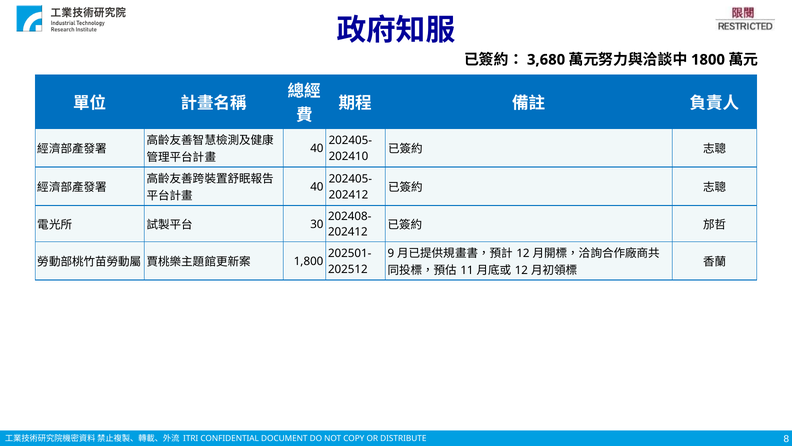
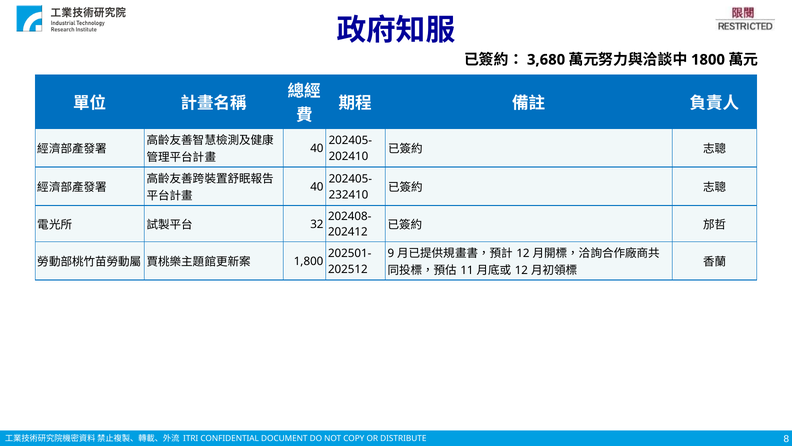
202412: 202412 -> 232410 (349, 195)
30: 30 -> 32 (317, 224)
